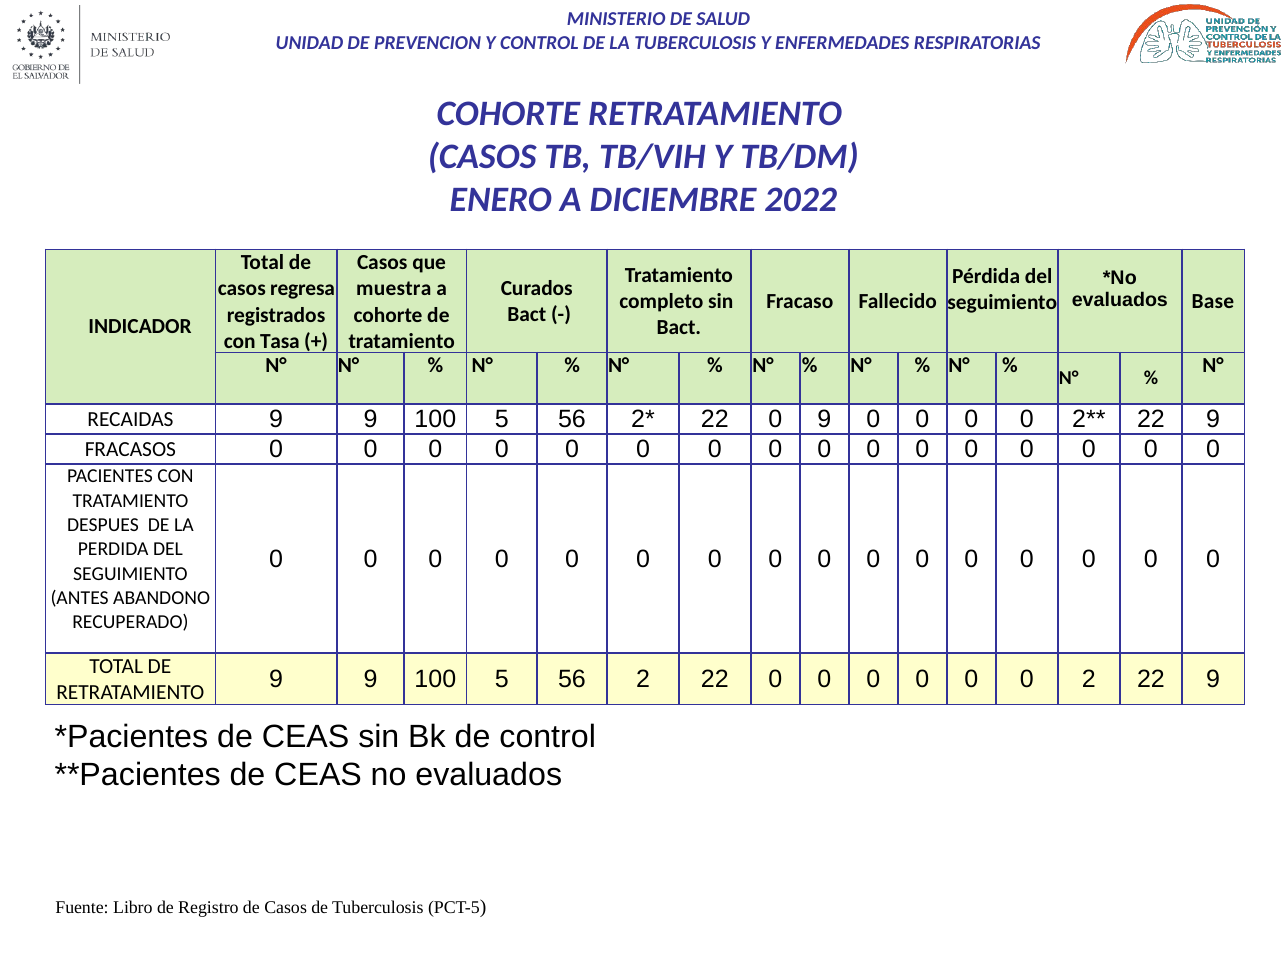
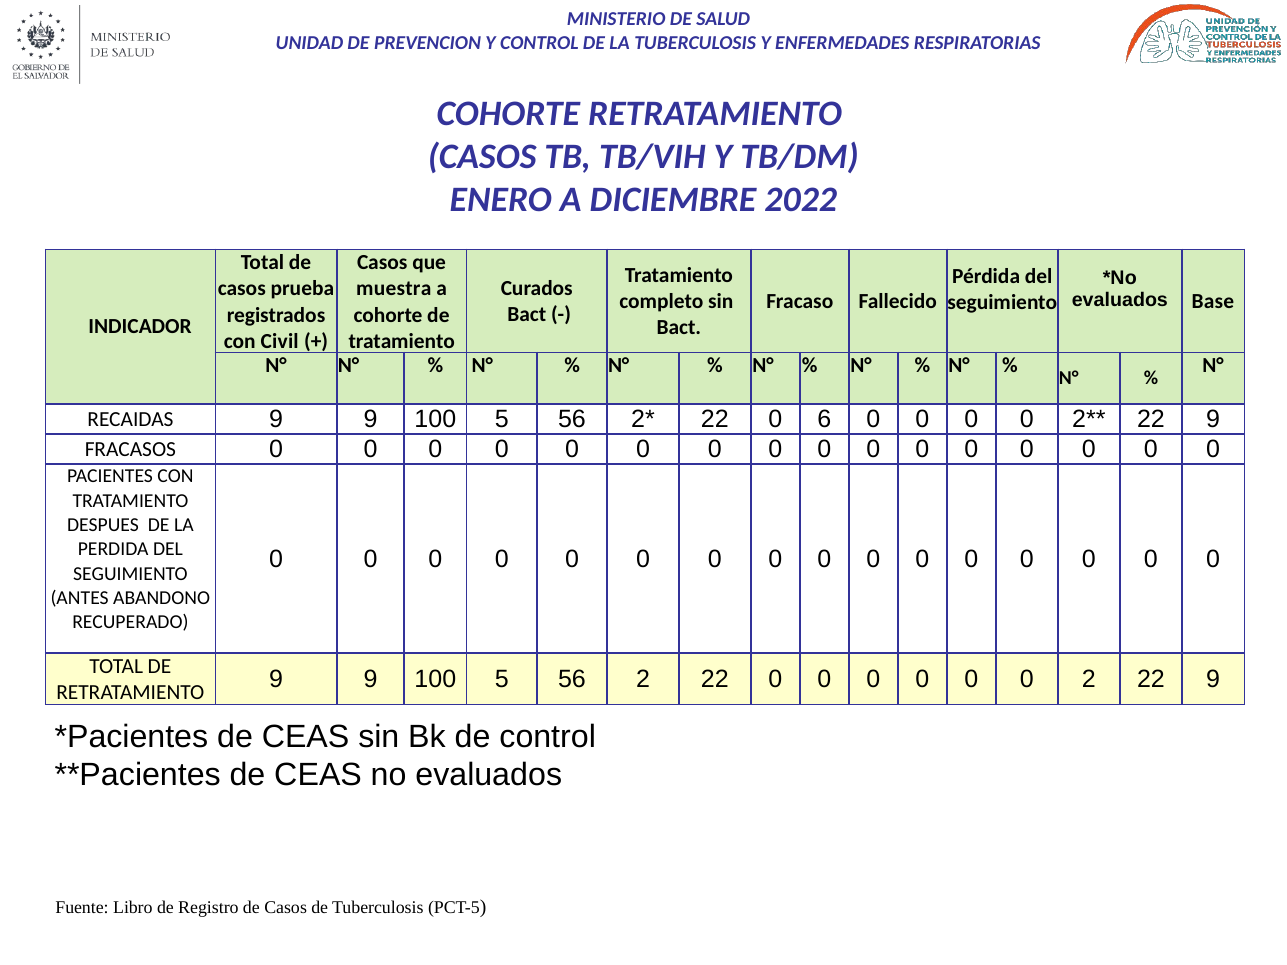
regresa: regresa -> prueba (302, 289)
Tasa: Tasa -> Civil (280, 341)
0 9: 9 -> 6 (824, 419)
